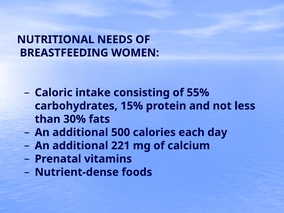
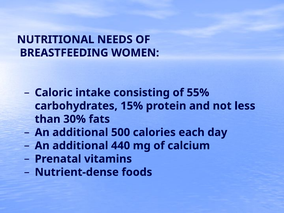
221: 221 -> 440 (121, 146)
